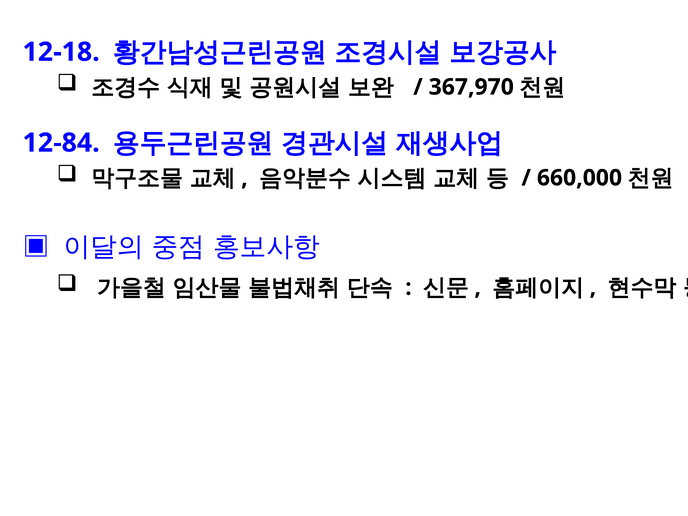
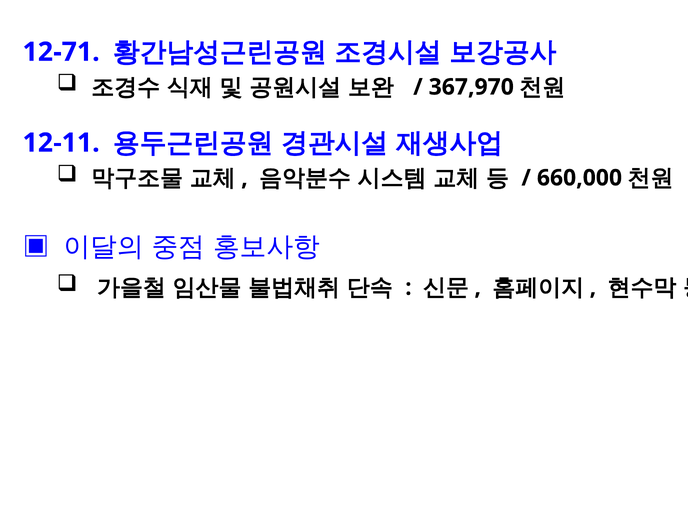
12-18: 12-18 -> 12-71 (61, 52)
12-84: 12-84 -> 12-11 (61, 143)
